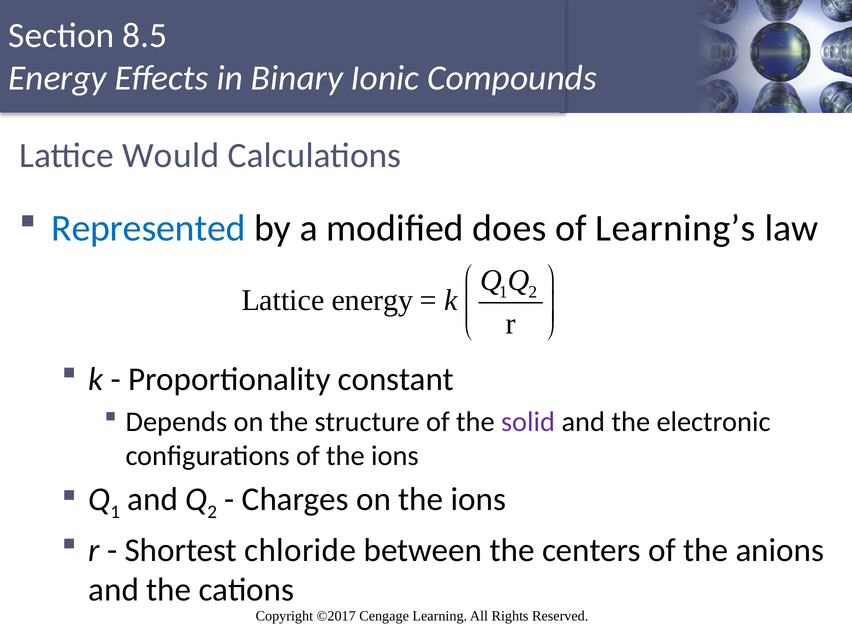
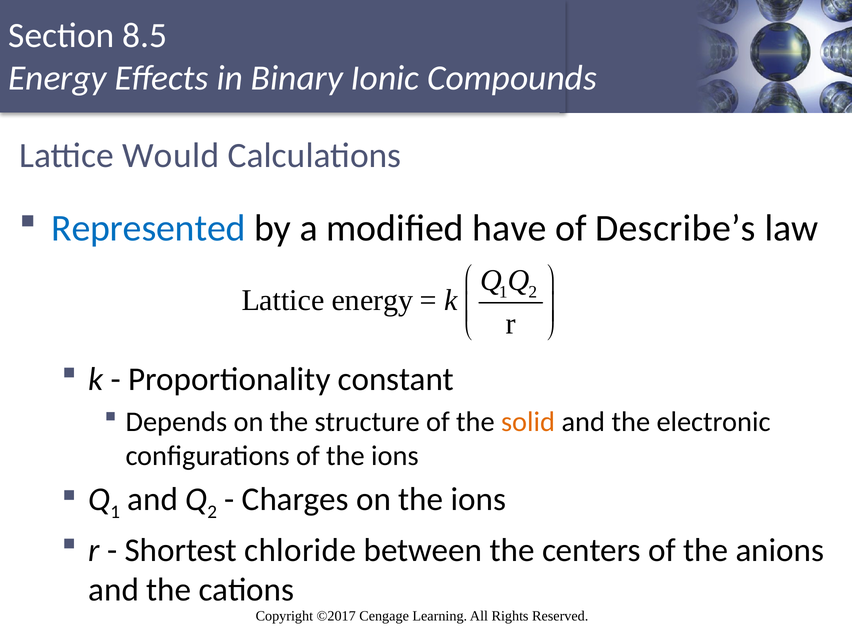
does: does -> have (509, 228)
Learning’s: Learning’s -> Describe’s (675, 228)
solid colour: purple -> orange (528, 422)
